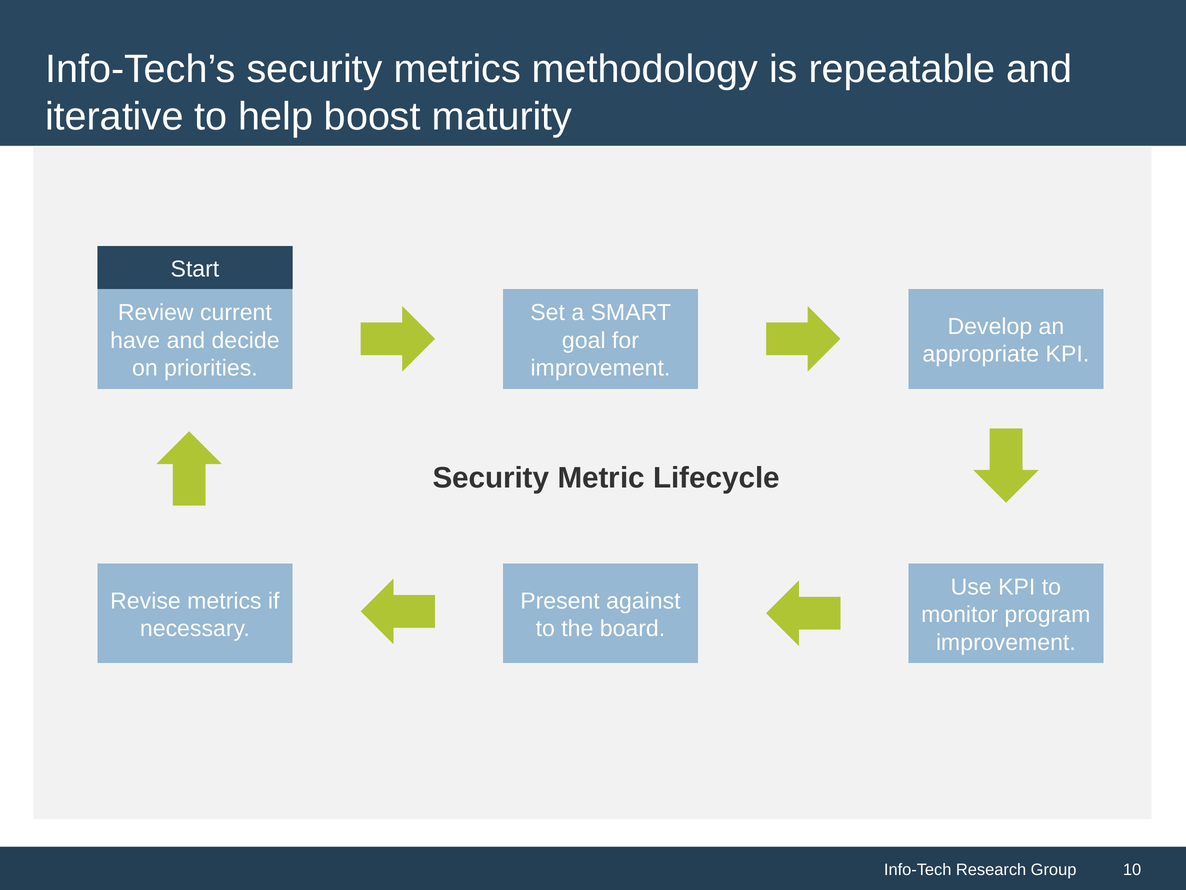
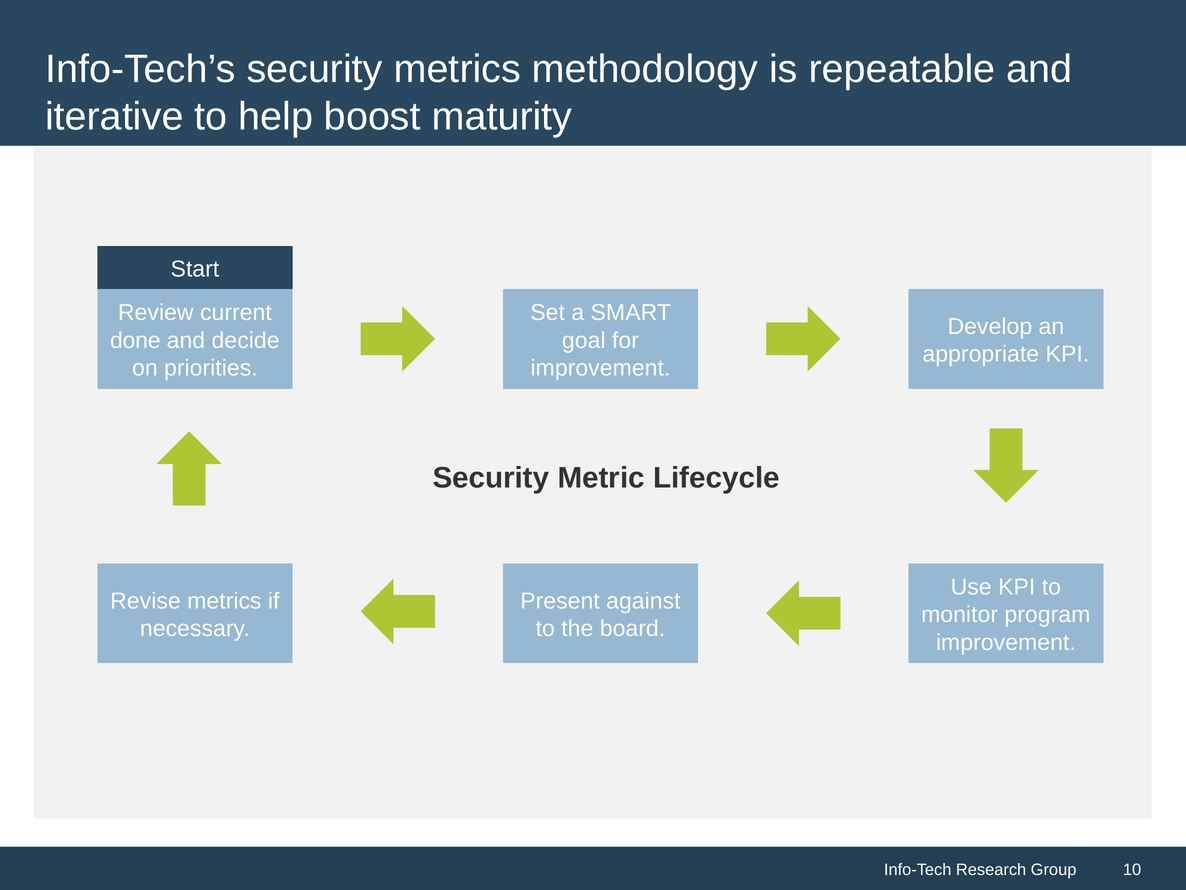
have: have -> done (135, 340)
